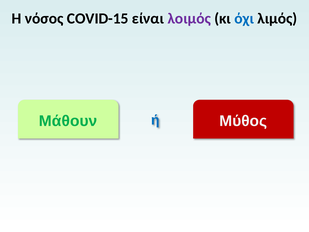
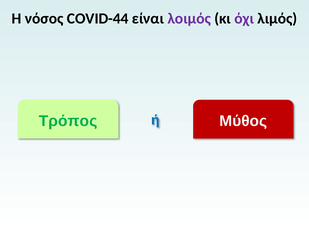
COVID-15: COVID-15 -> COVID-44 (98, 18)
όχι colour: blue -> purple (244, 18)
Μάθουν: Μάθουν -> Τρόπος (68, 121)
